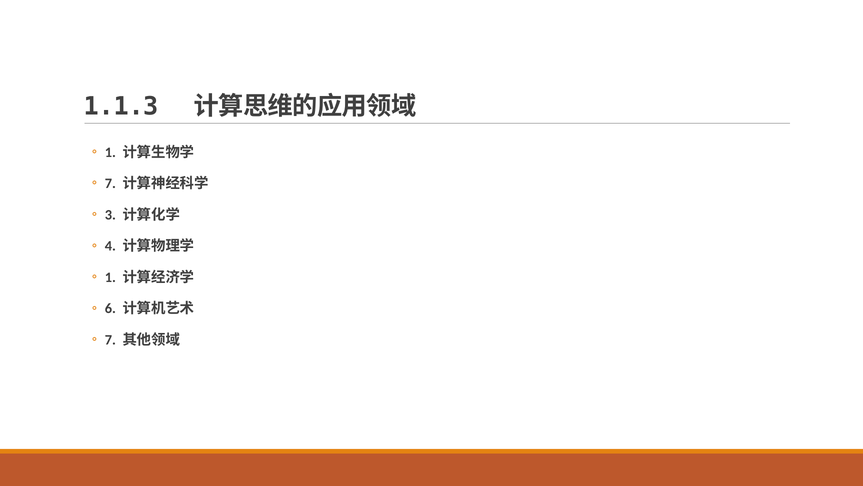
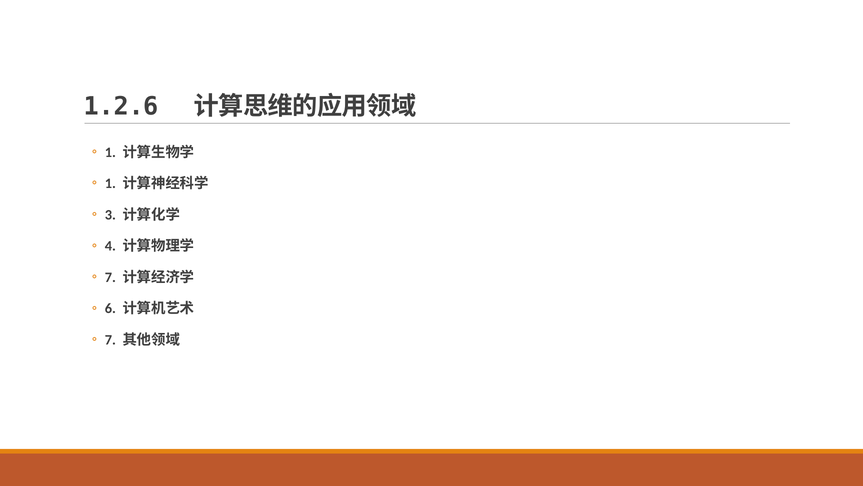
1.1.3: 1.1.3 -> 1.2.6 (121, 106)
7: 7 -> 1 (110, 183)
1: 1 -> 7 (110, 277)
